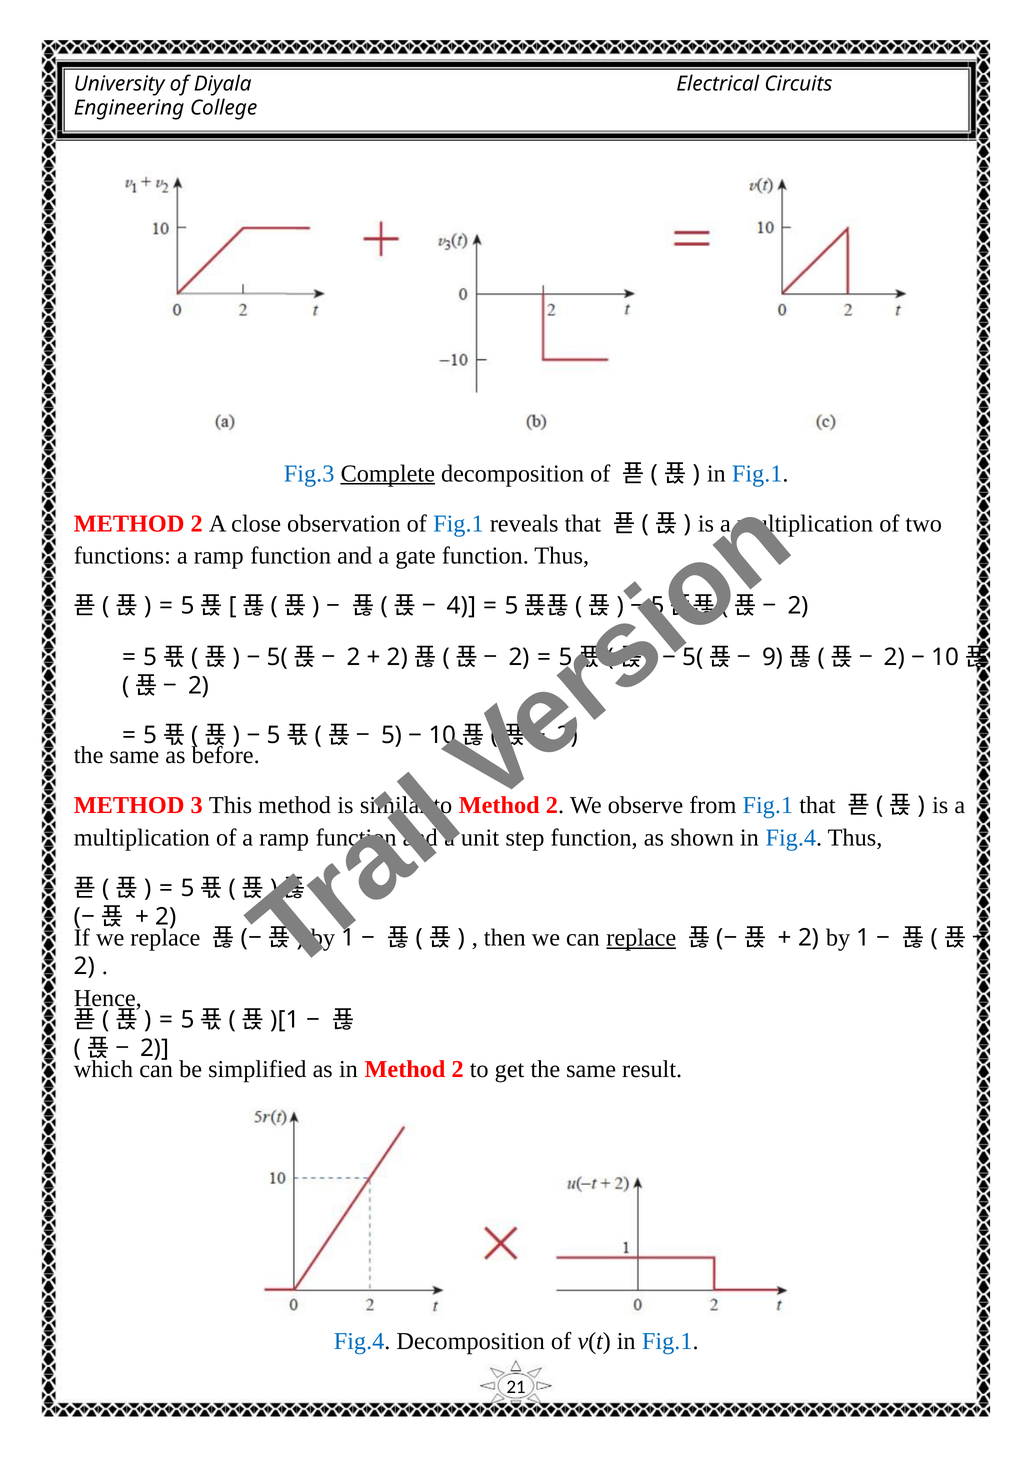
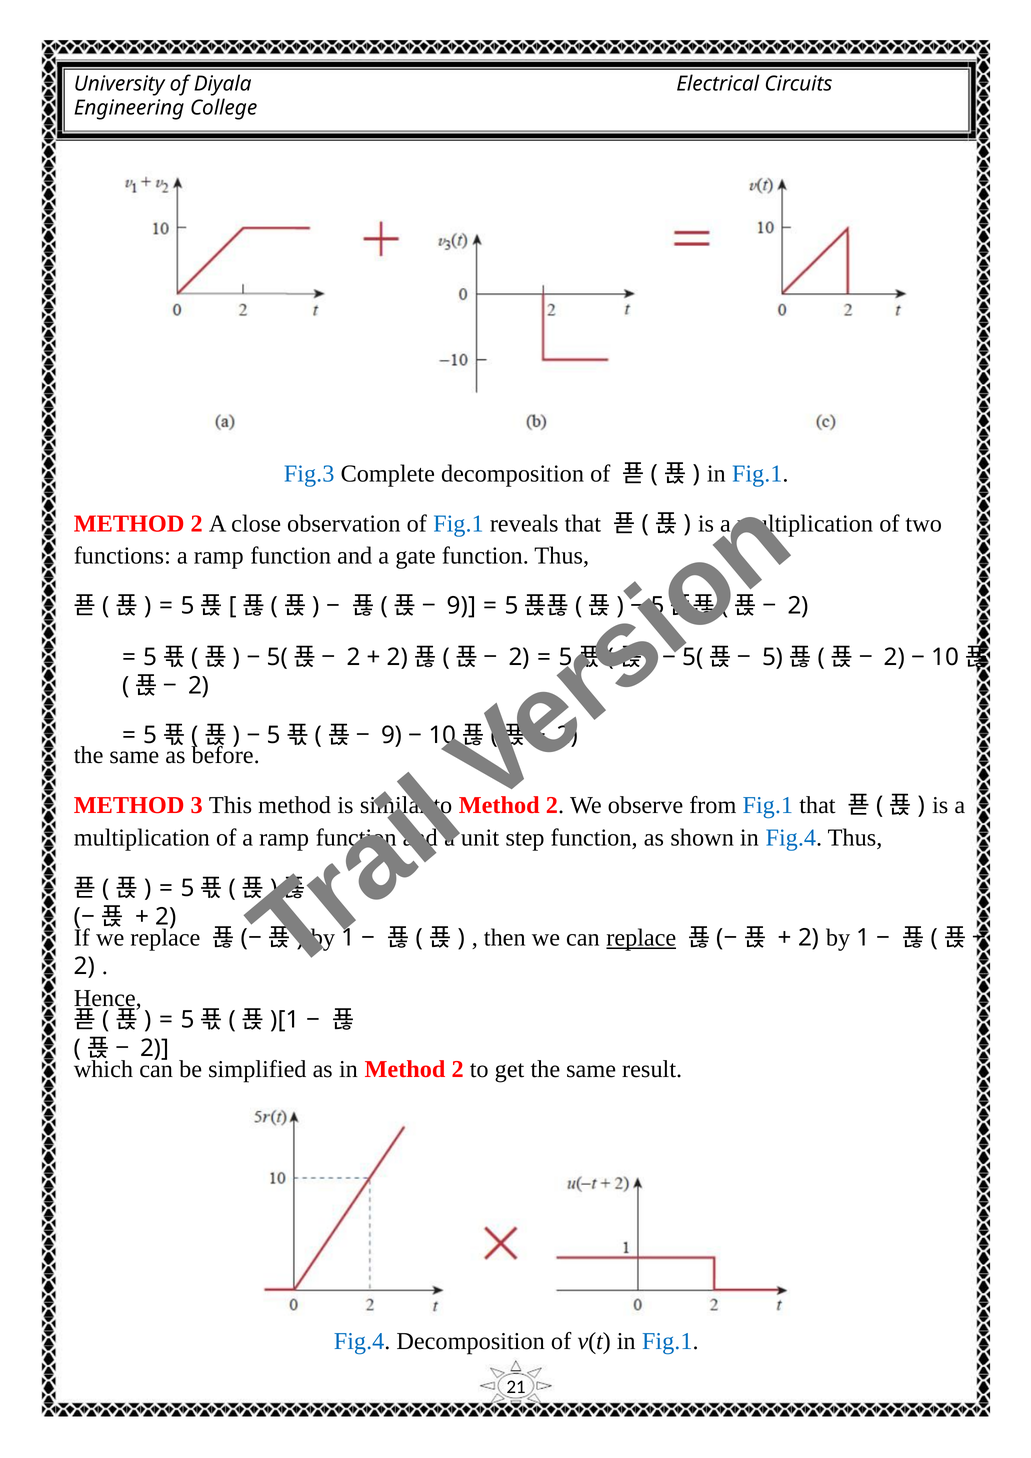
Complete underline: present -> none (388, 473)
4: 4 -> 9 (461, 606)
9: 9 -> 5 (773, 657)
5: 5 -> 9 (392, 735)
